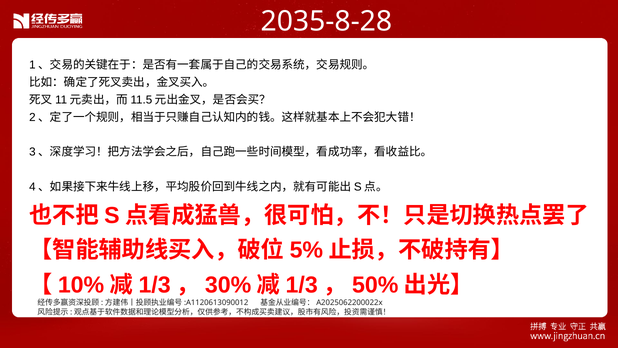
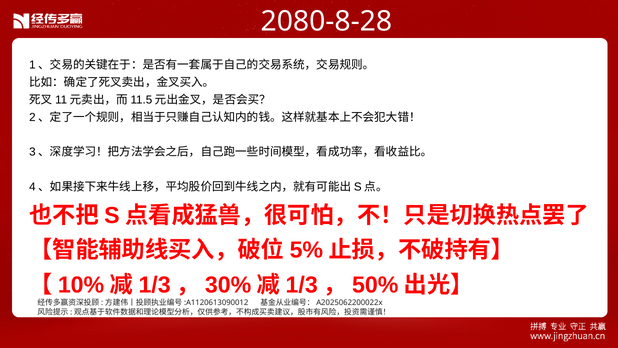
2035-8-28: 2035-8-28 -> 2080-8-28 (326, 21)
